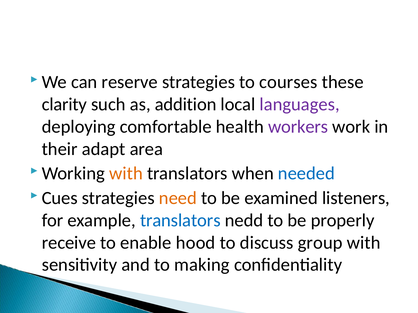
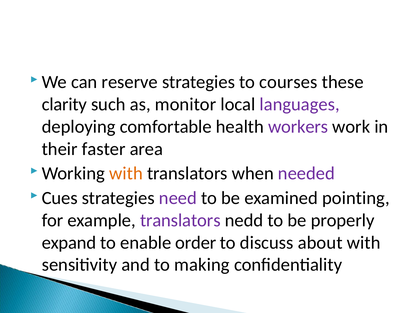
addition: addition -> monitor (186, 105)
adapt: adapt -> faster (104, 149)
needed colour: blue -> purple (306, 174)
need colour: orange -> purple (178, 198)
listeners: listeners -> pointing (356, 198)
translators colour: blue -> purple (180, 221)
receive: receive -> expand (69, 243)
hood: hood -> order (196, 243)
group: group -> about (320, 243)
